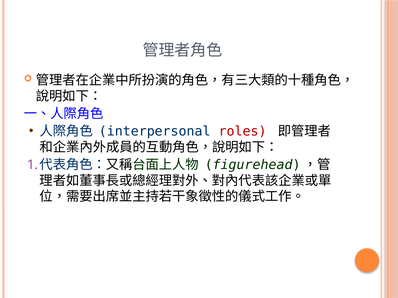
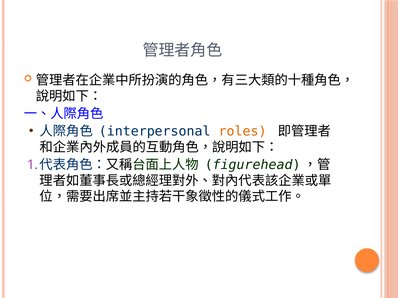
roles colour: red -> orange (243, 132)
